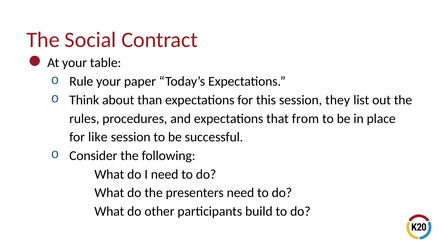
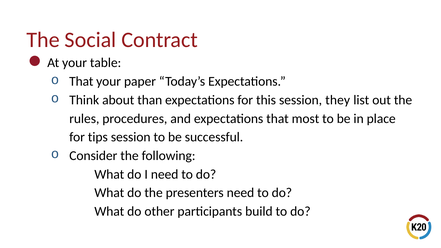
Rule: Rule -> That (81, 81)
from: from -> most (305, 119)
like: like -> tips (98, 137)
